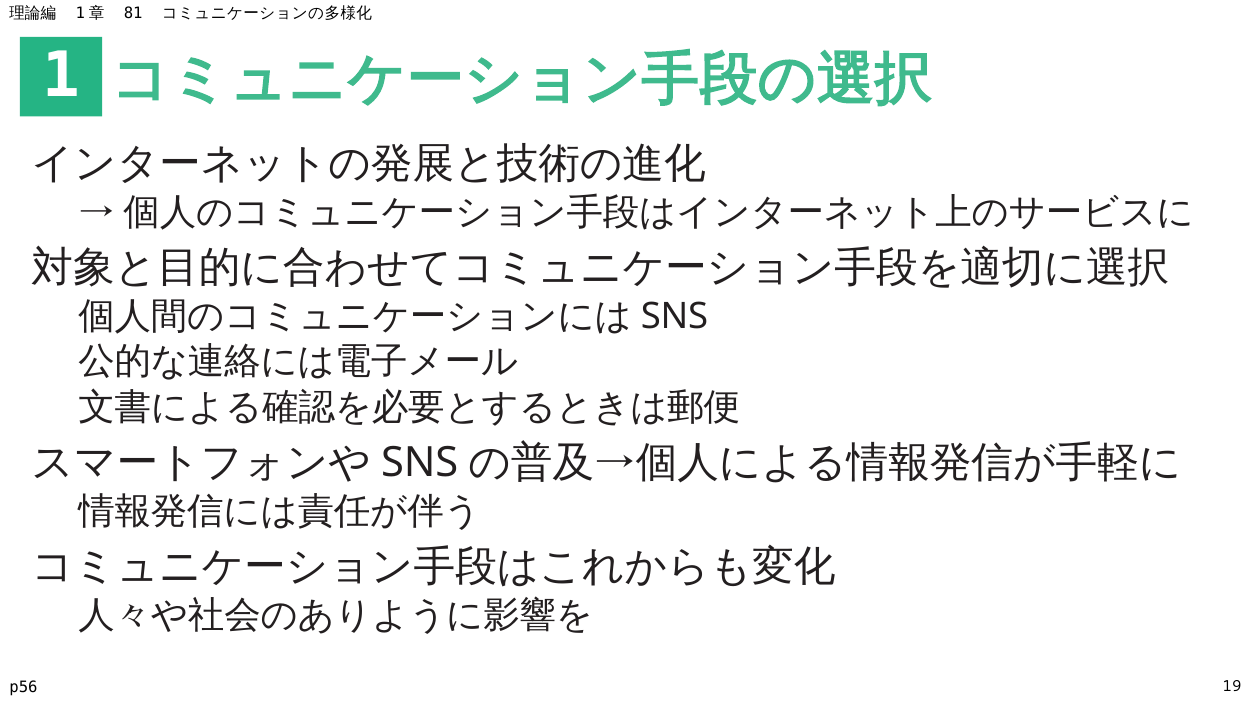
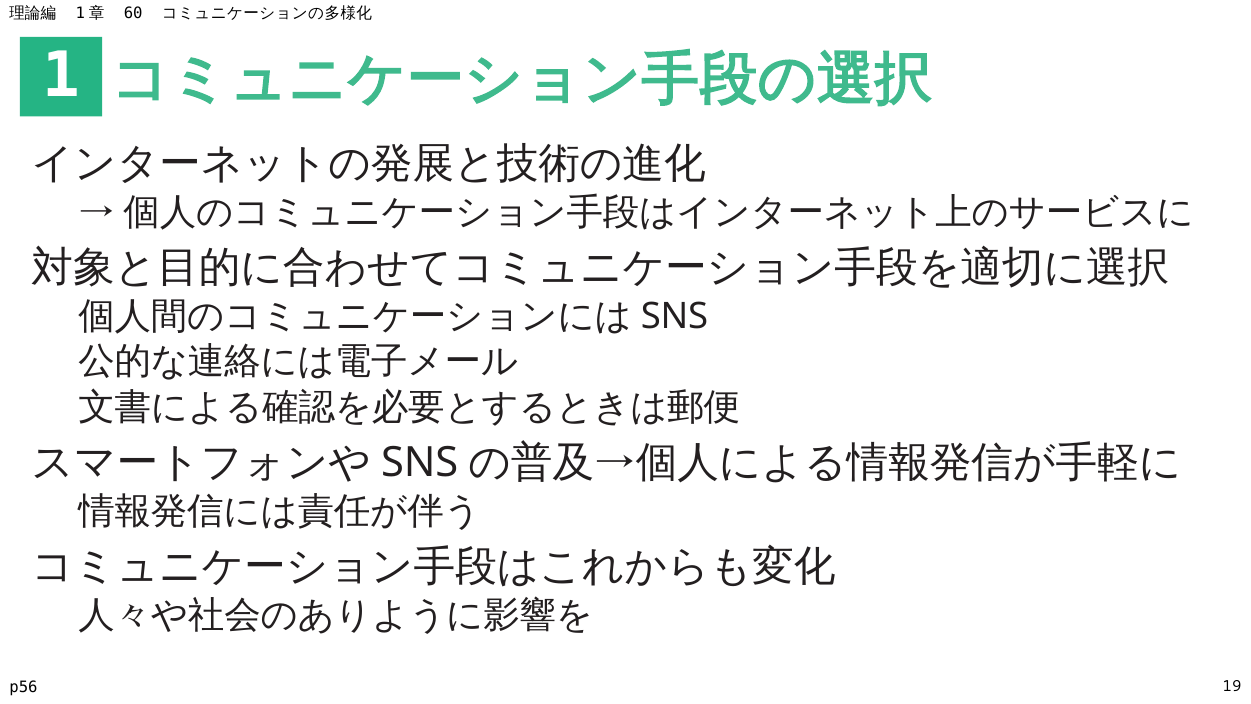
81: 81 -> 60 (133, 13)
